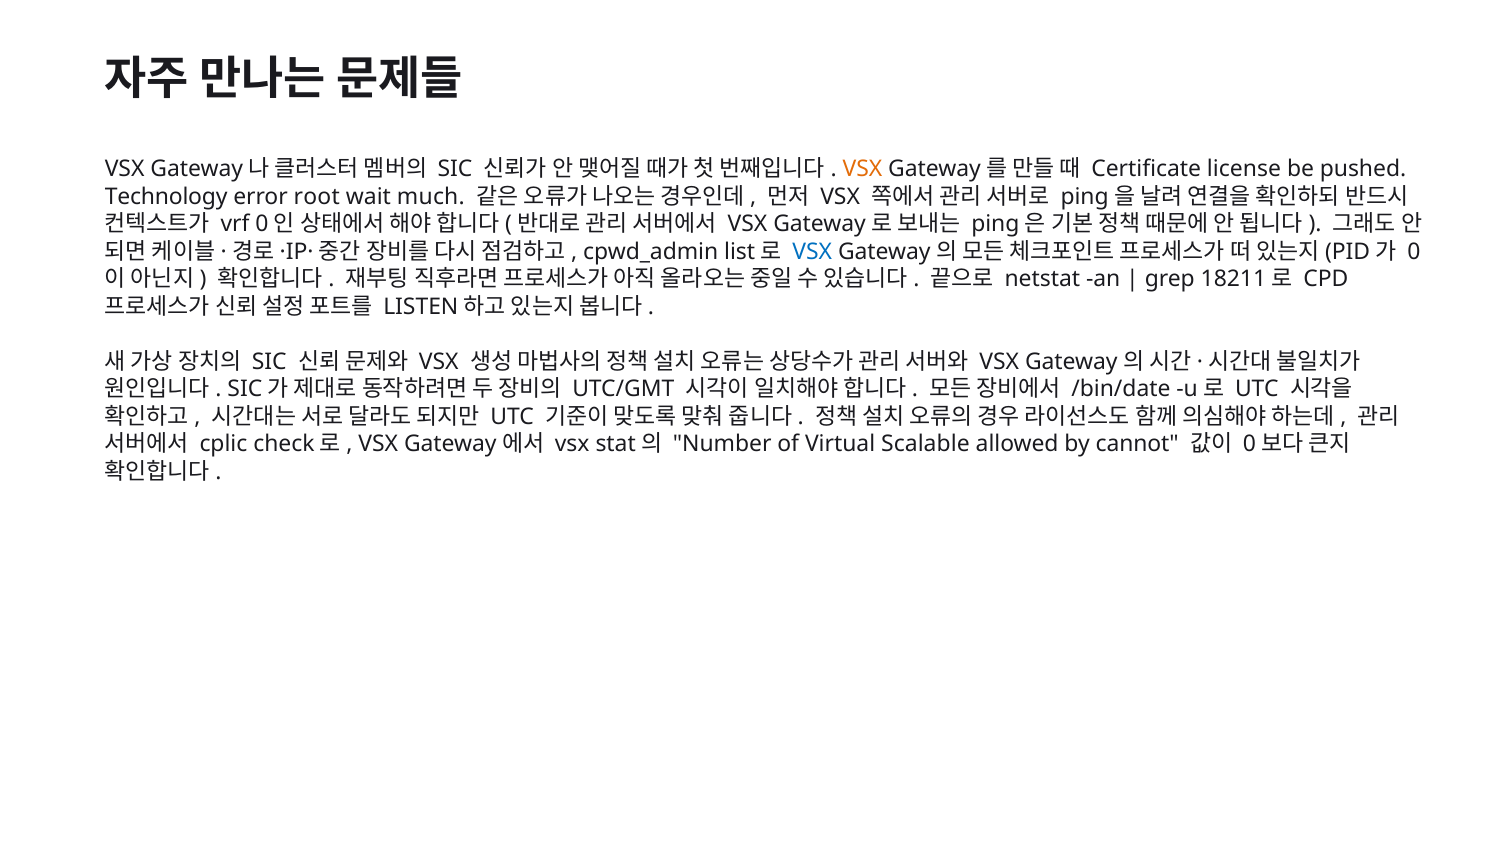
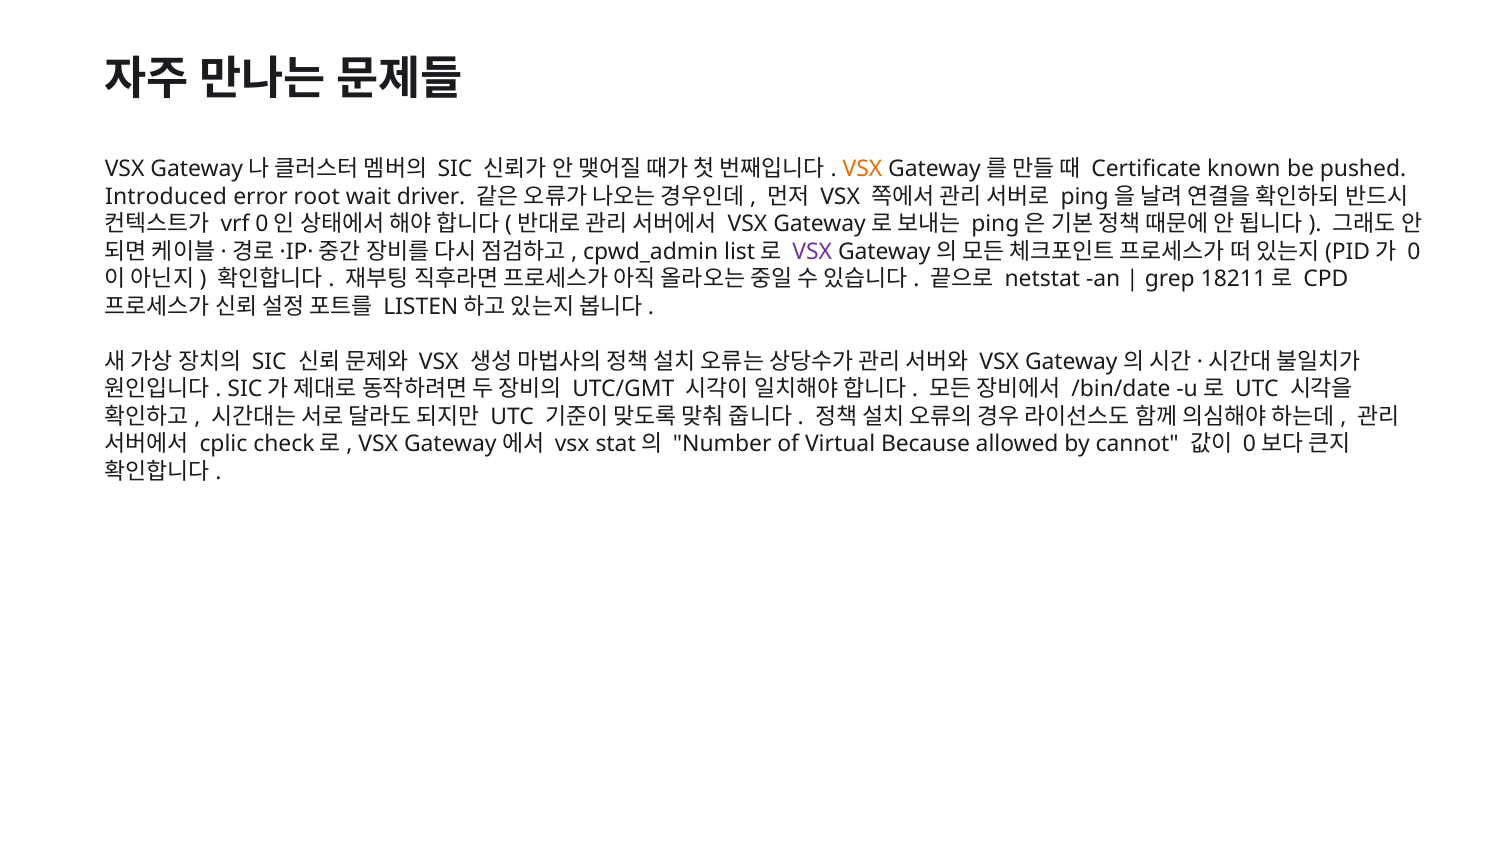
license: license -> known (1244, 169)
Technology: Technology -> Introduced (166, 197)
much: much -> driver (431, 197)
VSX colour: blue -> purple (812, 251)
Scalable: Scalable -> Because (926, 444)
